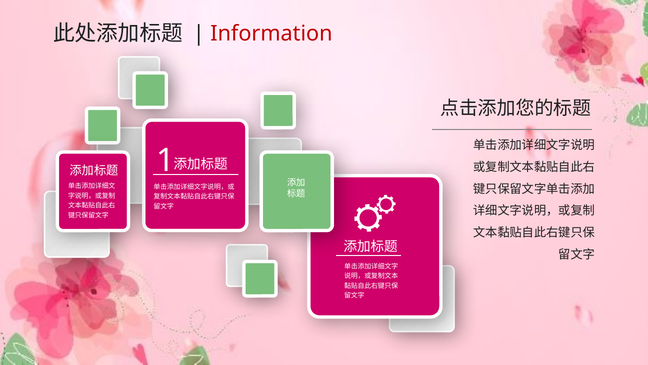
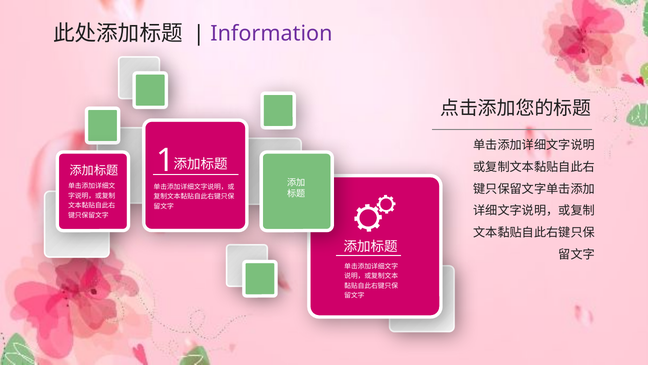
Information colour: red -> purple (271, 33)
